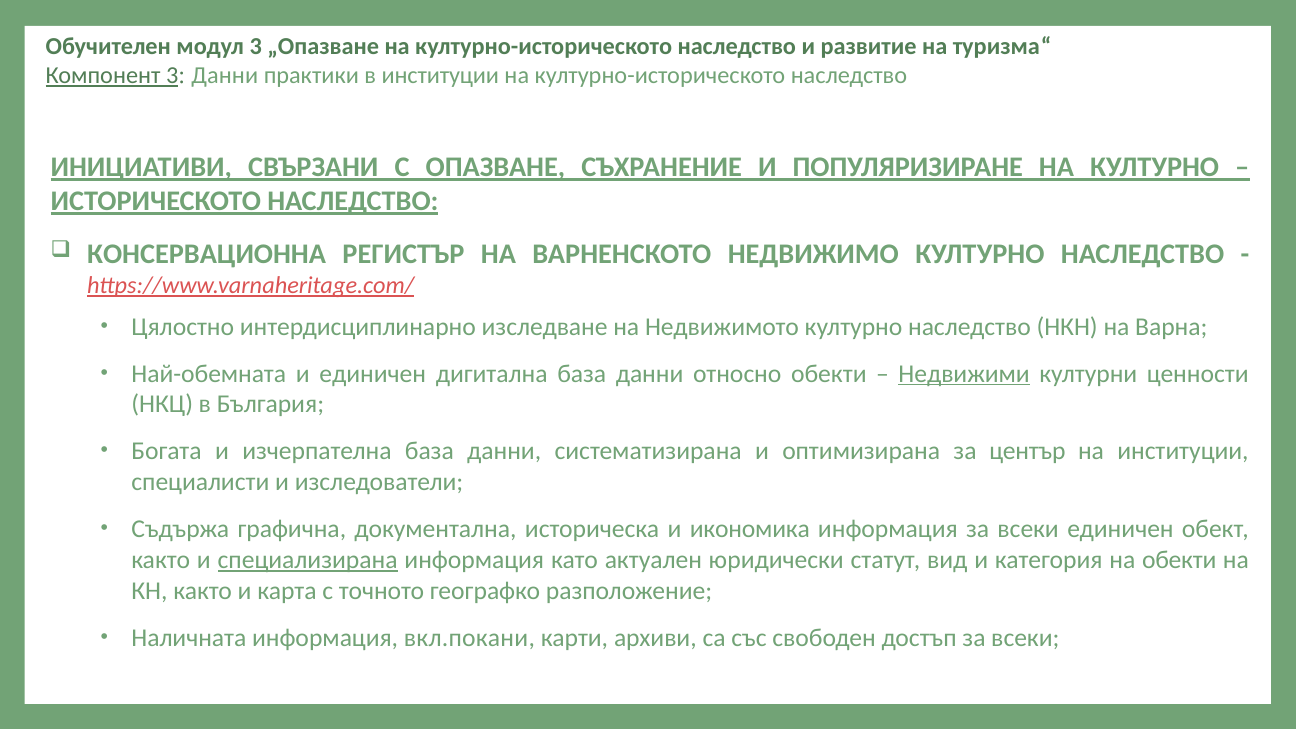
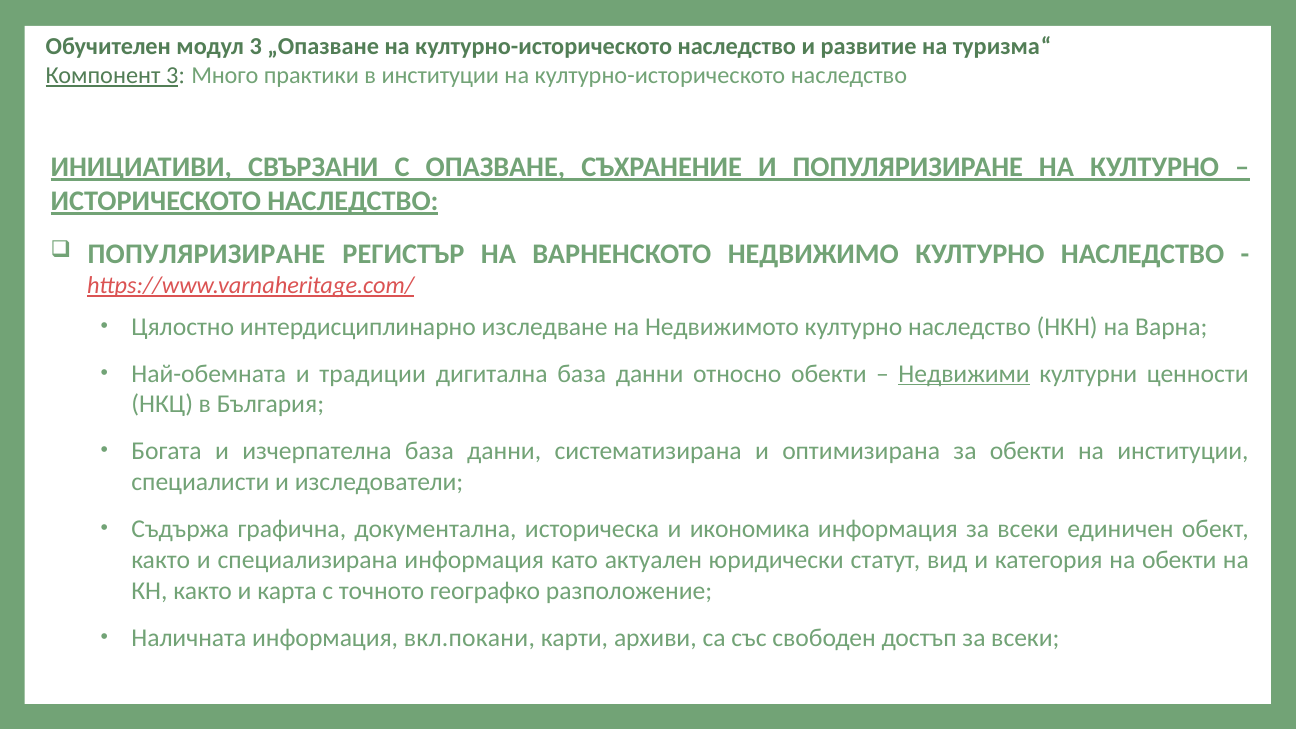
3 Данни: Данни -> Много (225, 75)
КОНСЕРВАЦИОННА: КОНСЕРВАЦИОННА -> ПОПУЛЯРИЗИРАНЕ (206, 254)
и единичен: единичен -> традиции (373, 374)
за център: център -> обекти (1027, 451)
специализирана underline: present -> none (308, 560)
